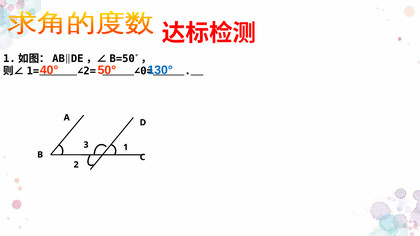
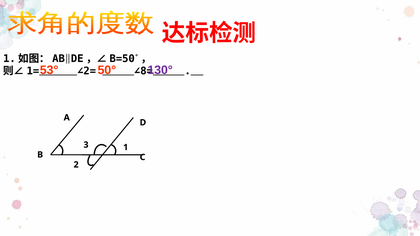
40°: 40° -> 53° (49, 70)
130° colour: blue -> purple (160, 70)
∠0=: ∠0= -> ∠8= (143, 71)
